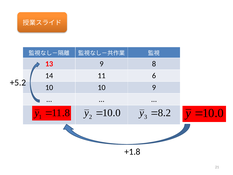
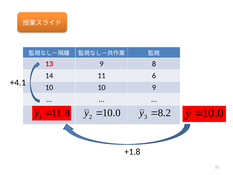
+5.2: +5.2 -> +4.1 (18, 82)
